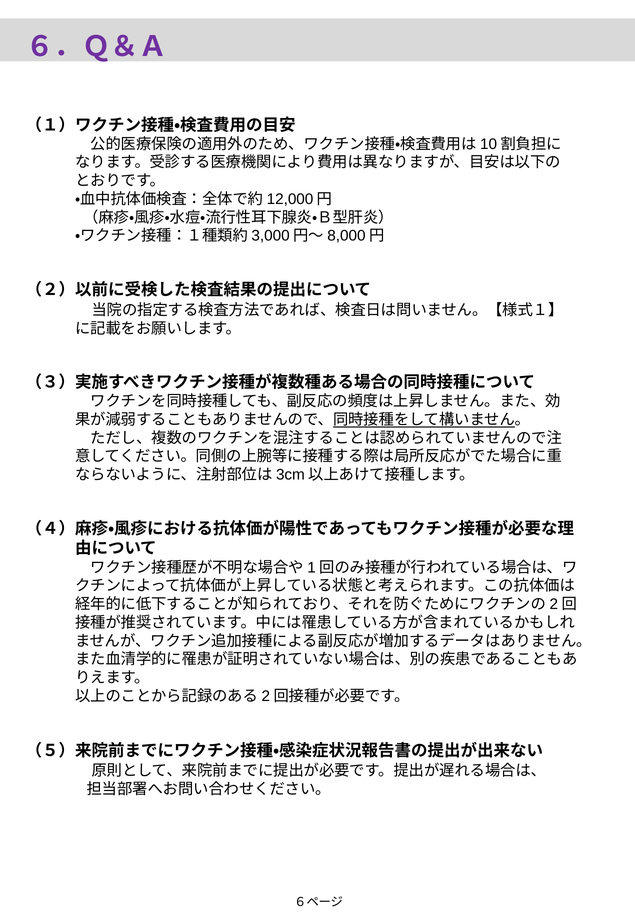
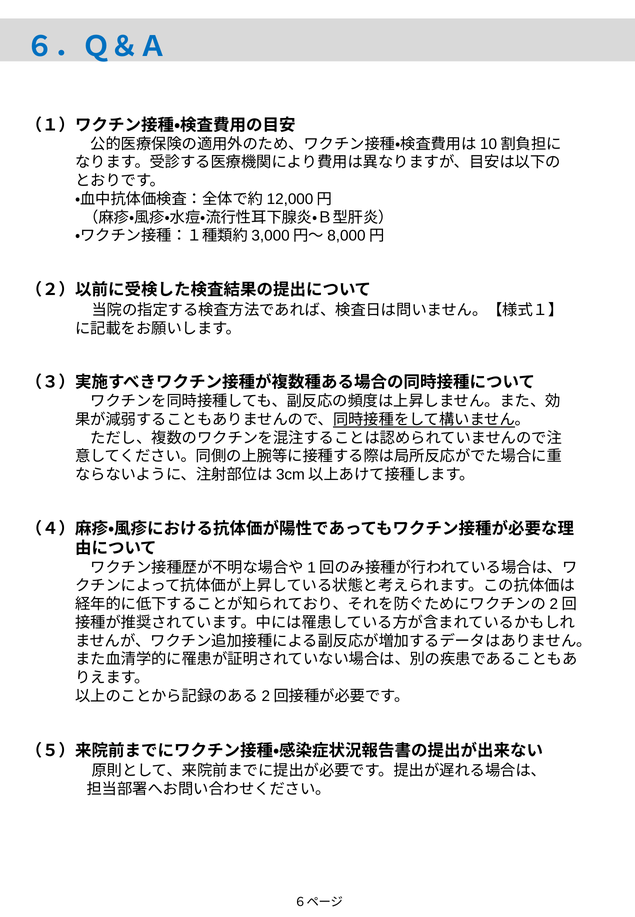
６．Ｑ＆Ａ colour: purple -> blue (96, 47)
